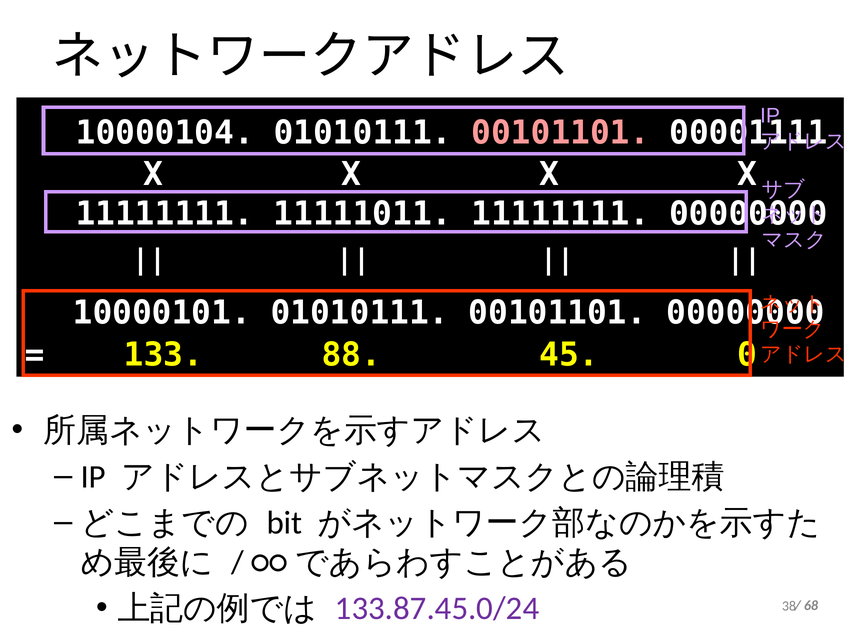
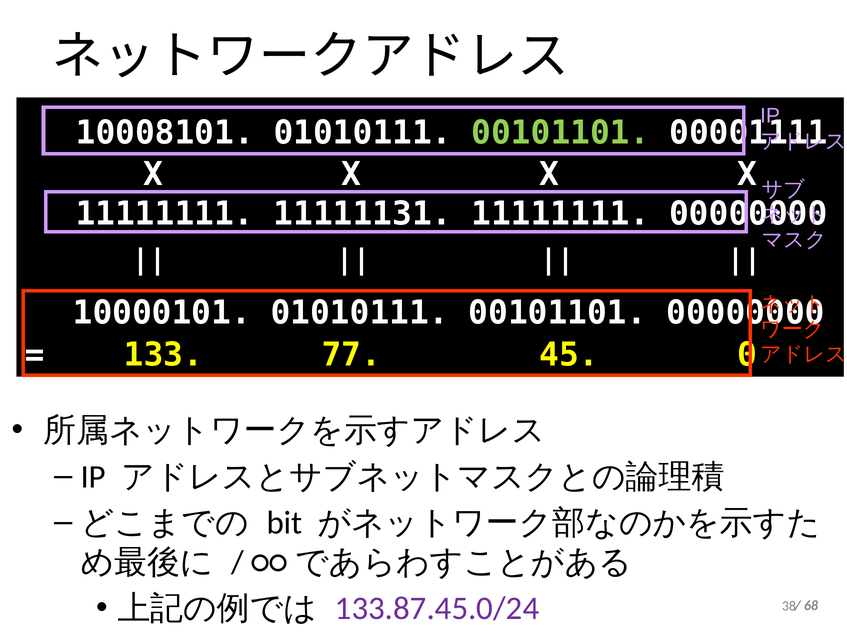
10000104: 10000104 -> 10008101 (165, 133)
00101101 colour: pink -> light green (560, 133)
11111011: 11111011 -> 11111131 (363, 214)
88: 88 -> 77 (351, 355)
